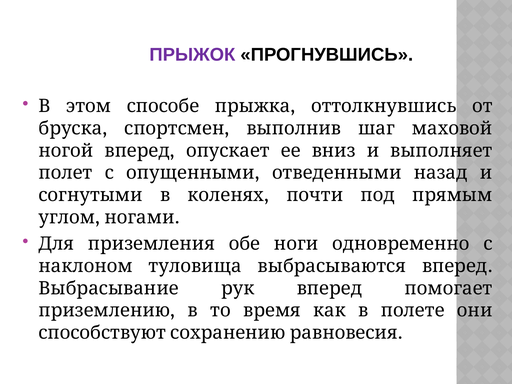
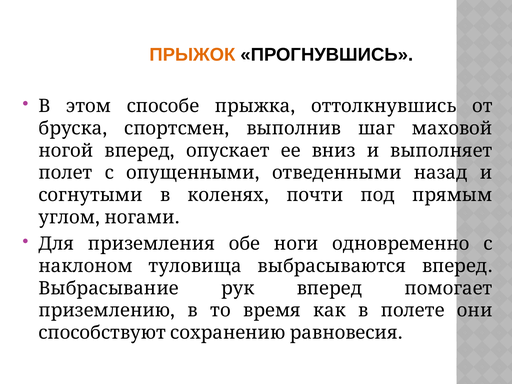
ПРЫЖОК colour: purple -> orange (193, 55)
